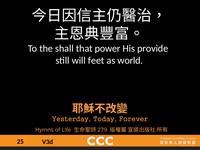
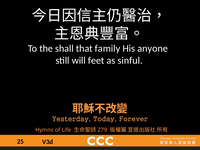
power: power -> family (108, 48)
provide: provide -> anyone (153, 48)
world: world -> sinful (130, 60)
